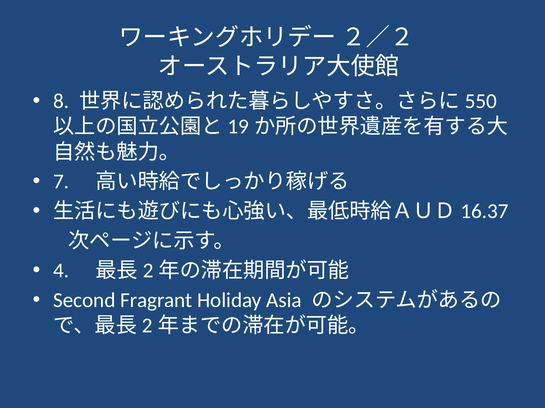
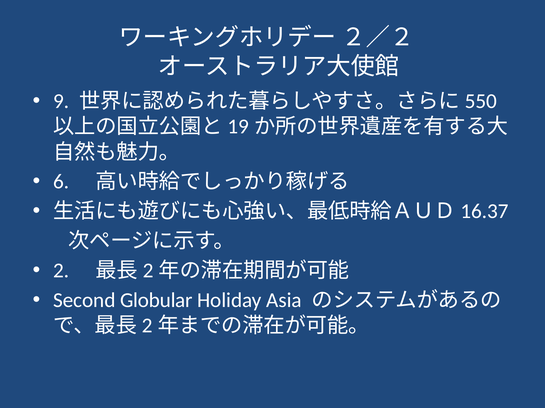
8: 8 -> 9 (61, 101)
7: 7 -> 6 (61, 182)
4: 4 -> 2 (61, 271)
Fragrant: Fragrant -> Globular (156, 301)
